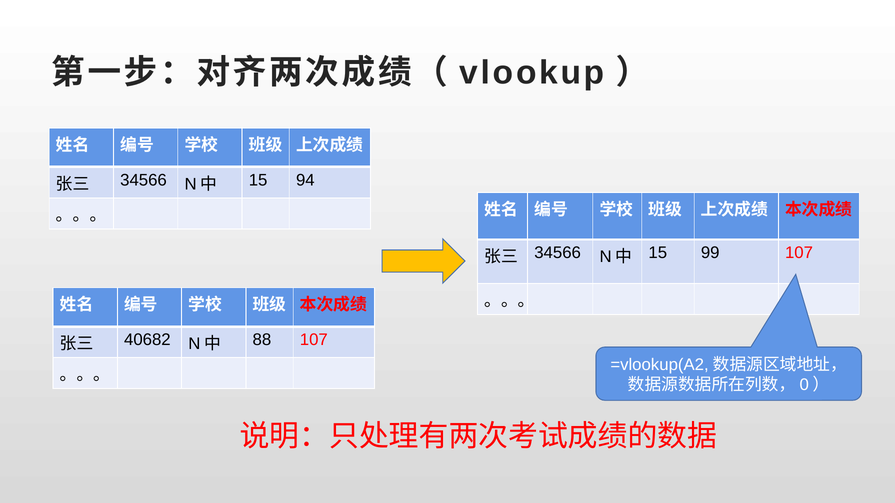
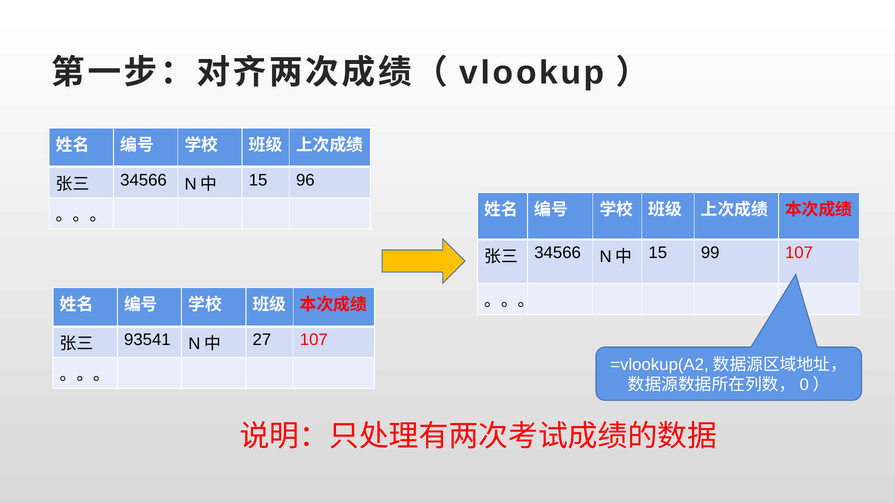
94: 94 -> 96 (305, 180)
40682: 40682 -> 93541 (147, 340)
88: 88 -> 27 (262, 340)
